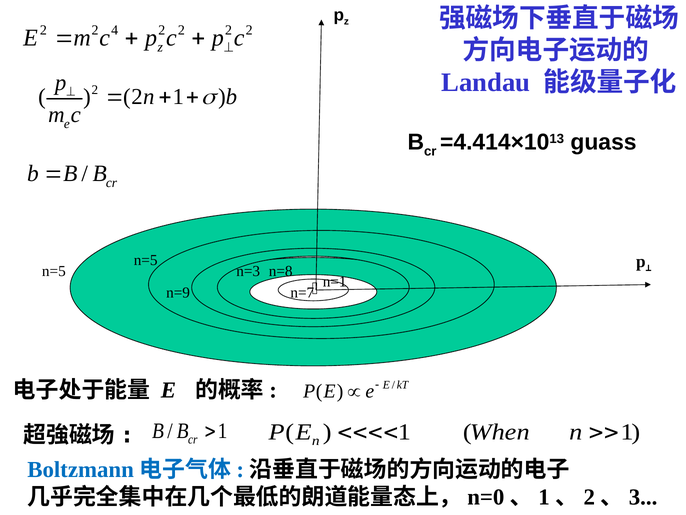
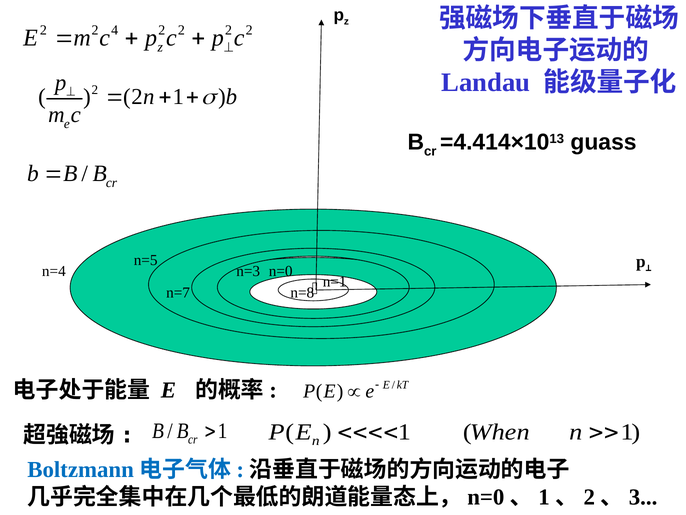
n=5: n=5 -> n=4 (54, 271)
n=8: n=8 -> n=0 (281, 271)
n=9: n=9 -> n=7 (178, 292)
n=7: n=7 -> n=8 (302, 292)
